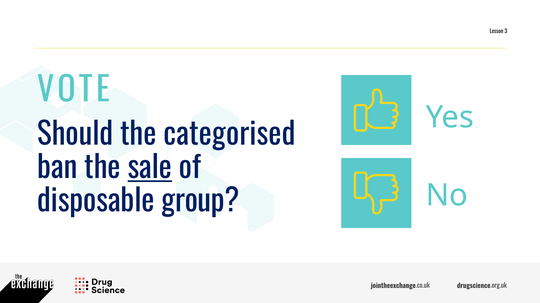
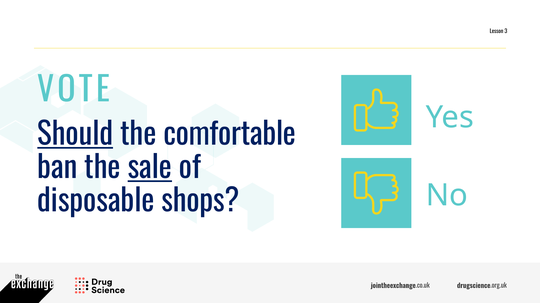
Should underline: none -> present (75, 135)
categorised: categorised -> comfortable (230, 135)
group: group -> shops (201, 202)
